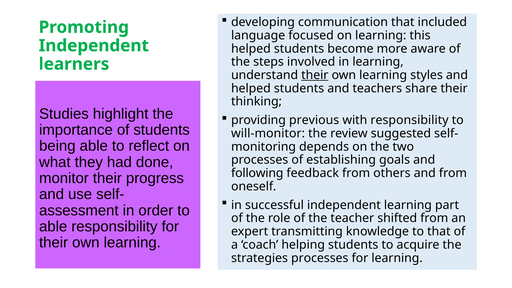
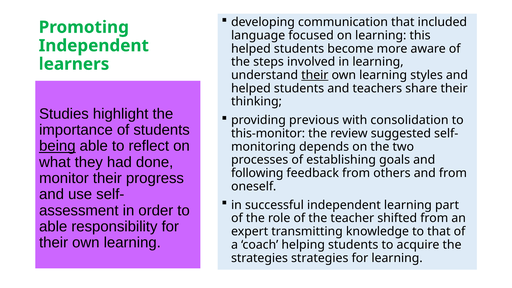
with responsibility: responsibility -> consolidation (409, 120)
will-monitor: will-monitor -> this-monitor (268, 133)
being underline: none -> present (57, 146)
strategies processes: processes -> strategies (320, 258)
